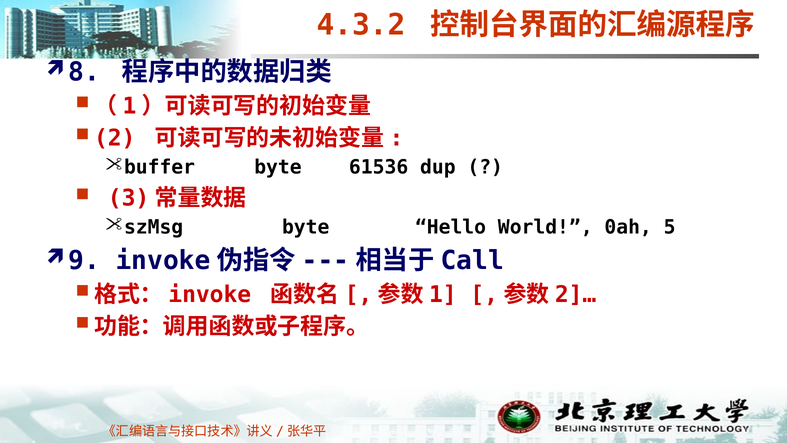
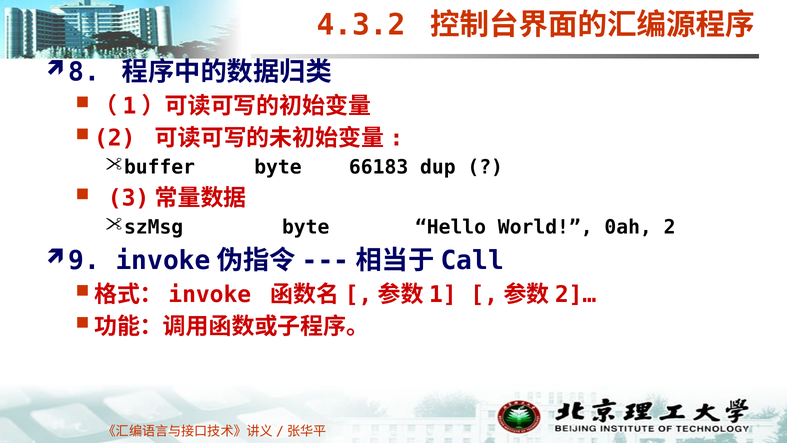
61536: 61536 -> 66183 (379, 167)
5: 5 -> 2 (670, 227)
